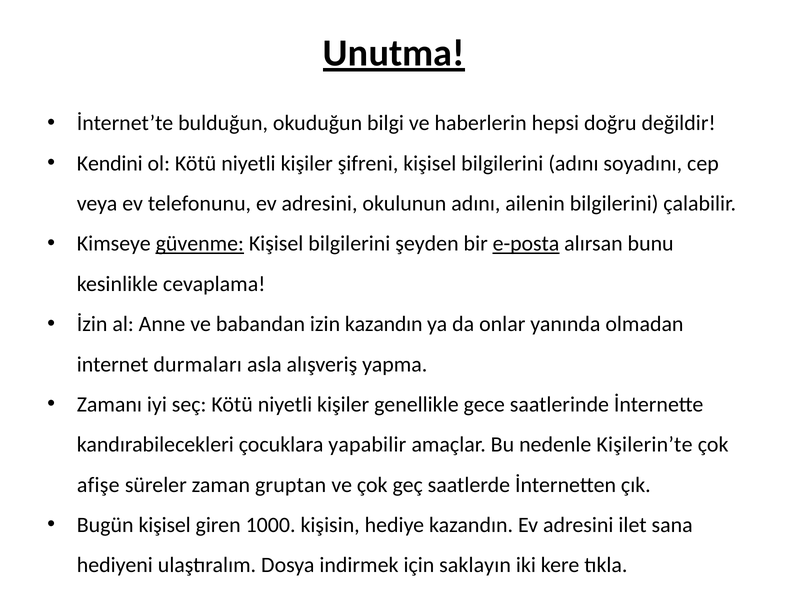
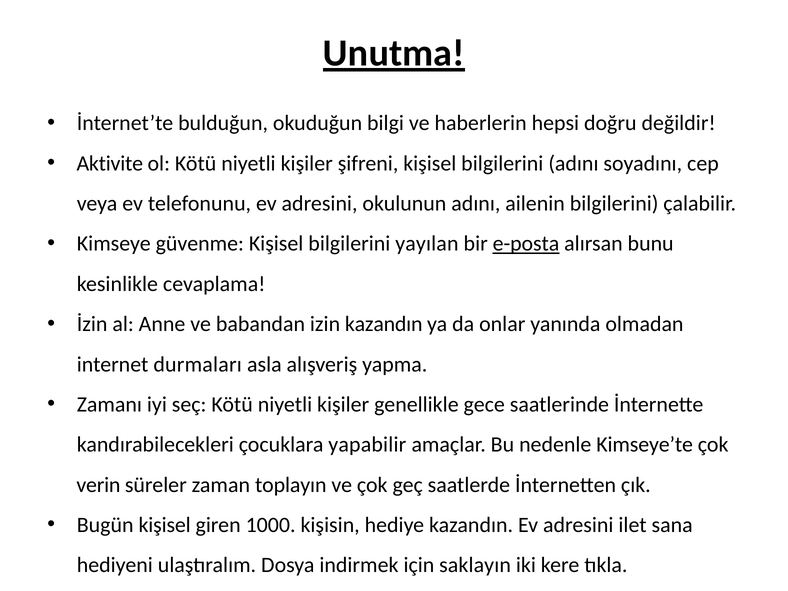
Kendini: Kendini -> Aktivite (110, 163)
güvenme underline: present -> none (200, 244)
şeyden: şeyden -> yayılan (427, 244)
Kişilerin’te: Kişilerin’te -> Kimseye’te (645, 445)
afişe: afişe -> verin (98, 485)
gruptan: gruptan -> toplayın (291, 485)
